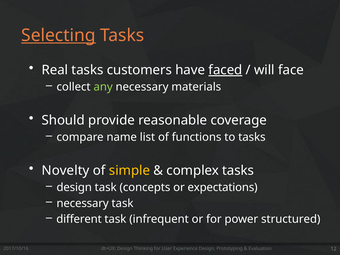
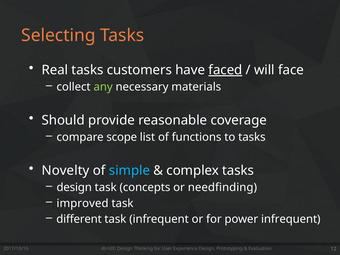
Selecting underline: present -> none (58, 35)
name: name -> scope (122, 137)
simple colour: yellow -> light blue (129, 171)
expectations: expectations -> needfinding (222, 187)
necessary: necessary -> improved (83, 203)
power structured: structured -> infrequent (291, 219)
